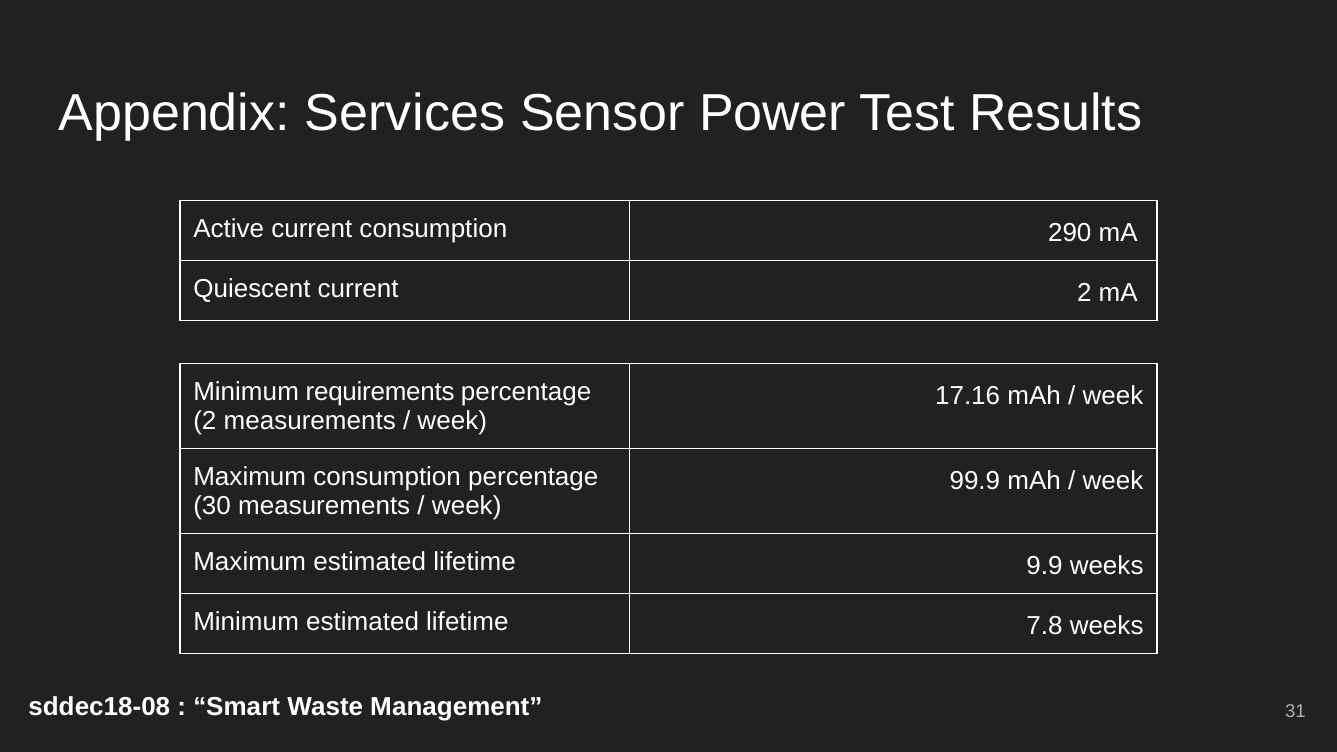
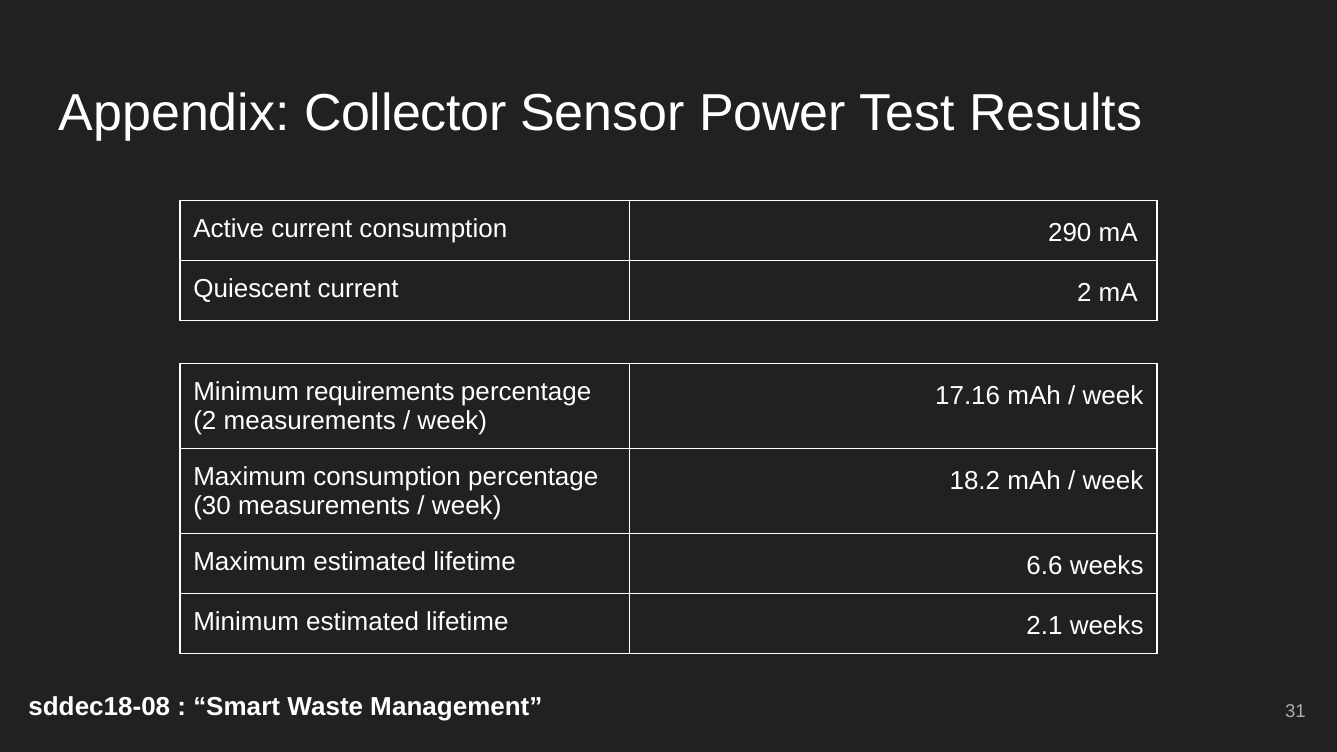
Services: Services -> Collector (405, 113)
99.9: 99.9 -> 18.2 (975, 481)
9.9: 9.9 -> 6.6 (1044, 566)
7.8: 7.8 -> 2.1 (1044, 626)
